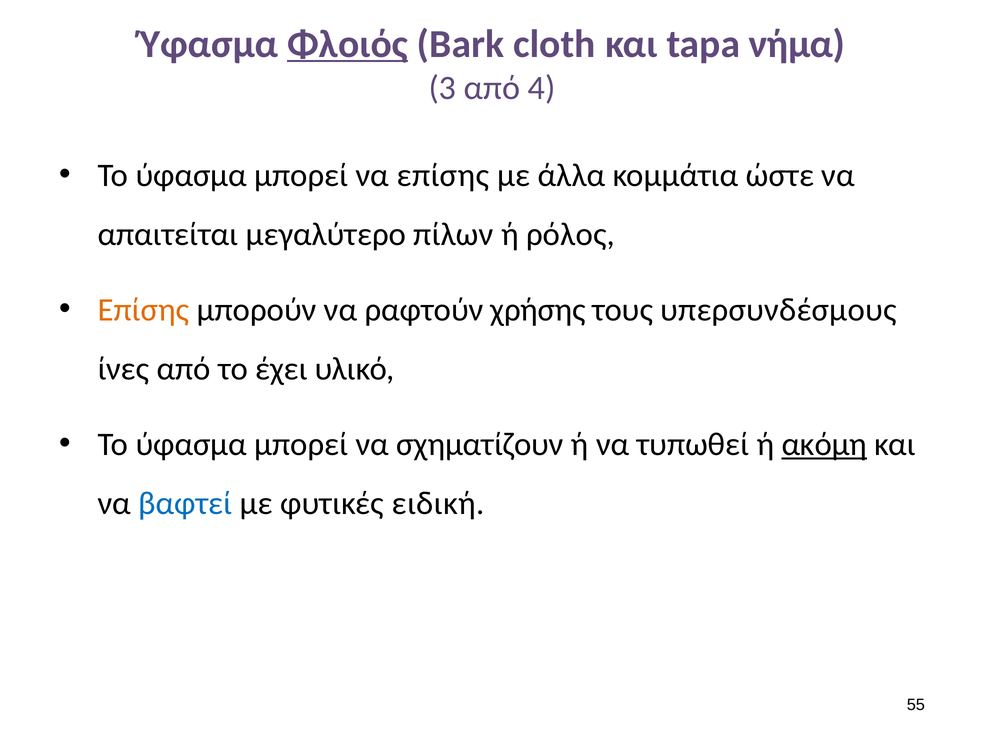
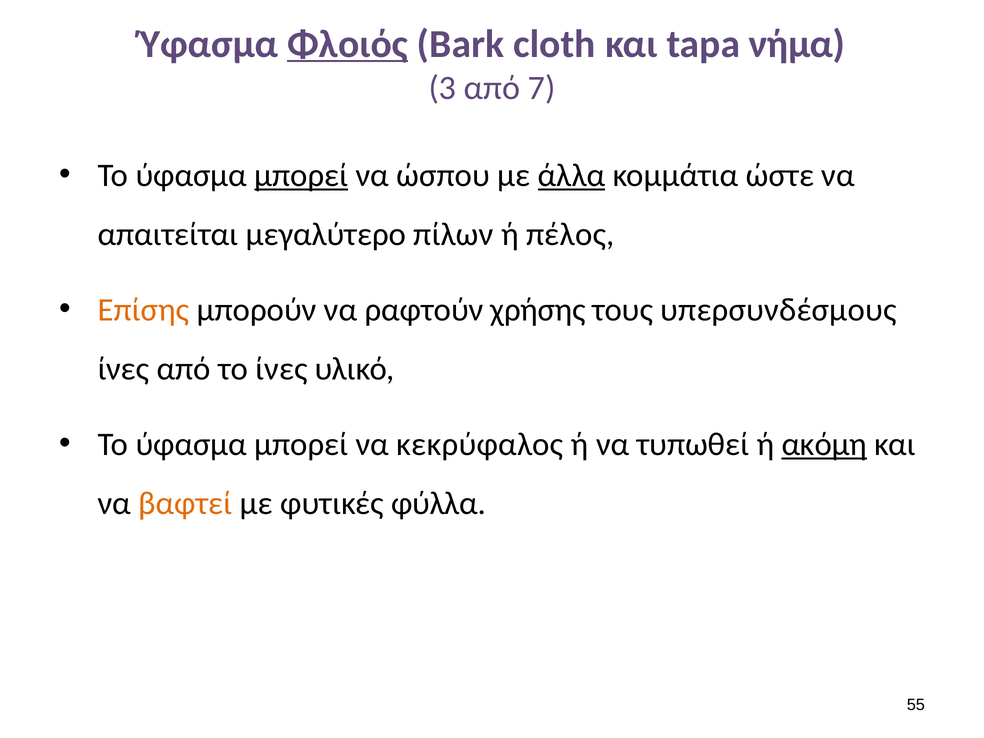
4: 4 -> 7 (542, 88)
μπορεί underline: none -> present (301, 175)
να επίσης: επίσης -> ώσπου (443, 175)
άλλα underline: none -> present (572, 175)
ρόλος: ρόλος -> πέλος (570, 234)
το έχει: έχει -> ίνες (281, 369)
σχηματίζουν: σχηματίζουν -> κεκρύφαλος (480, 444)
βαφτεί colour: blue -> orange (185, 503)
ειδική: ειδική -> φύλλα (439, 503)
